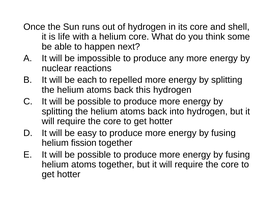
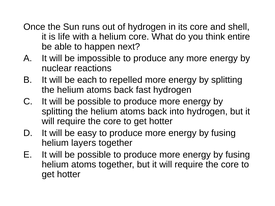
some: some -> entire (239, 37)
this: this -> fast (143, 90)
fission: fission -> layers (84, 143)
